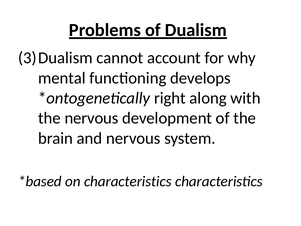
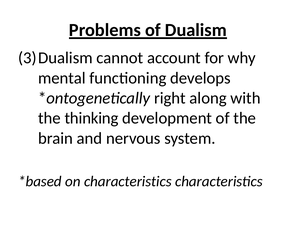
the nervous: nervous -> thinking (92, 118)
